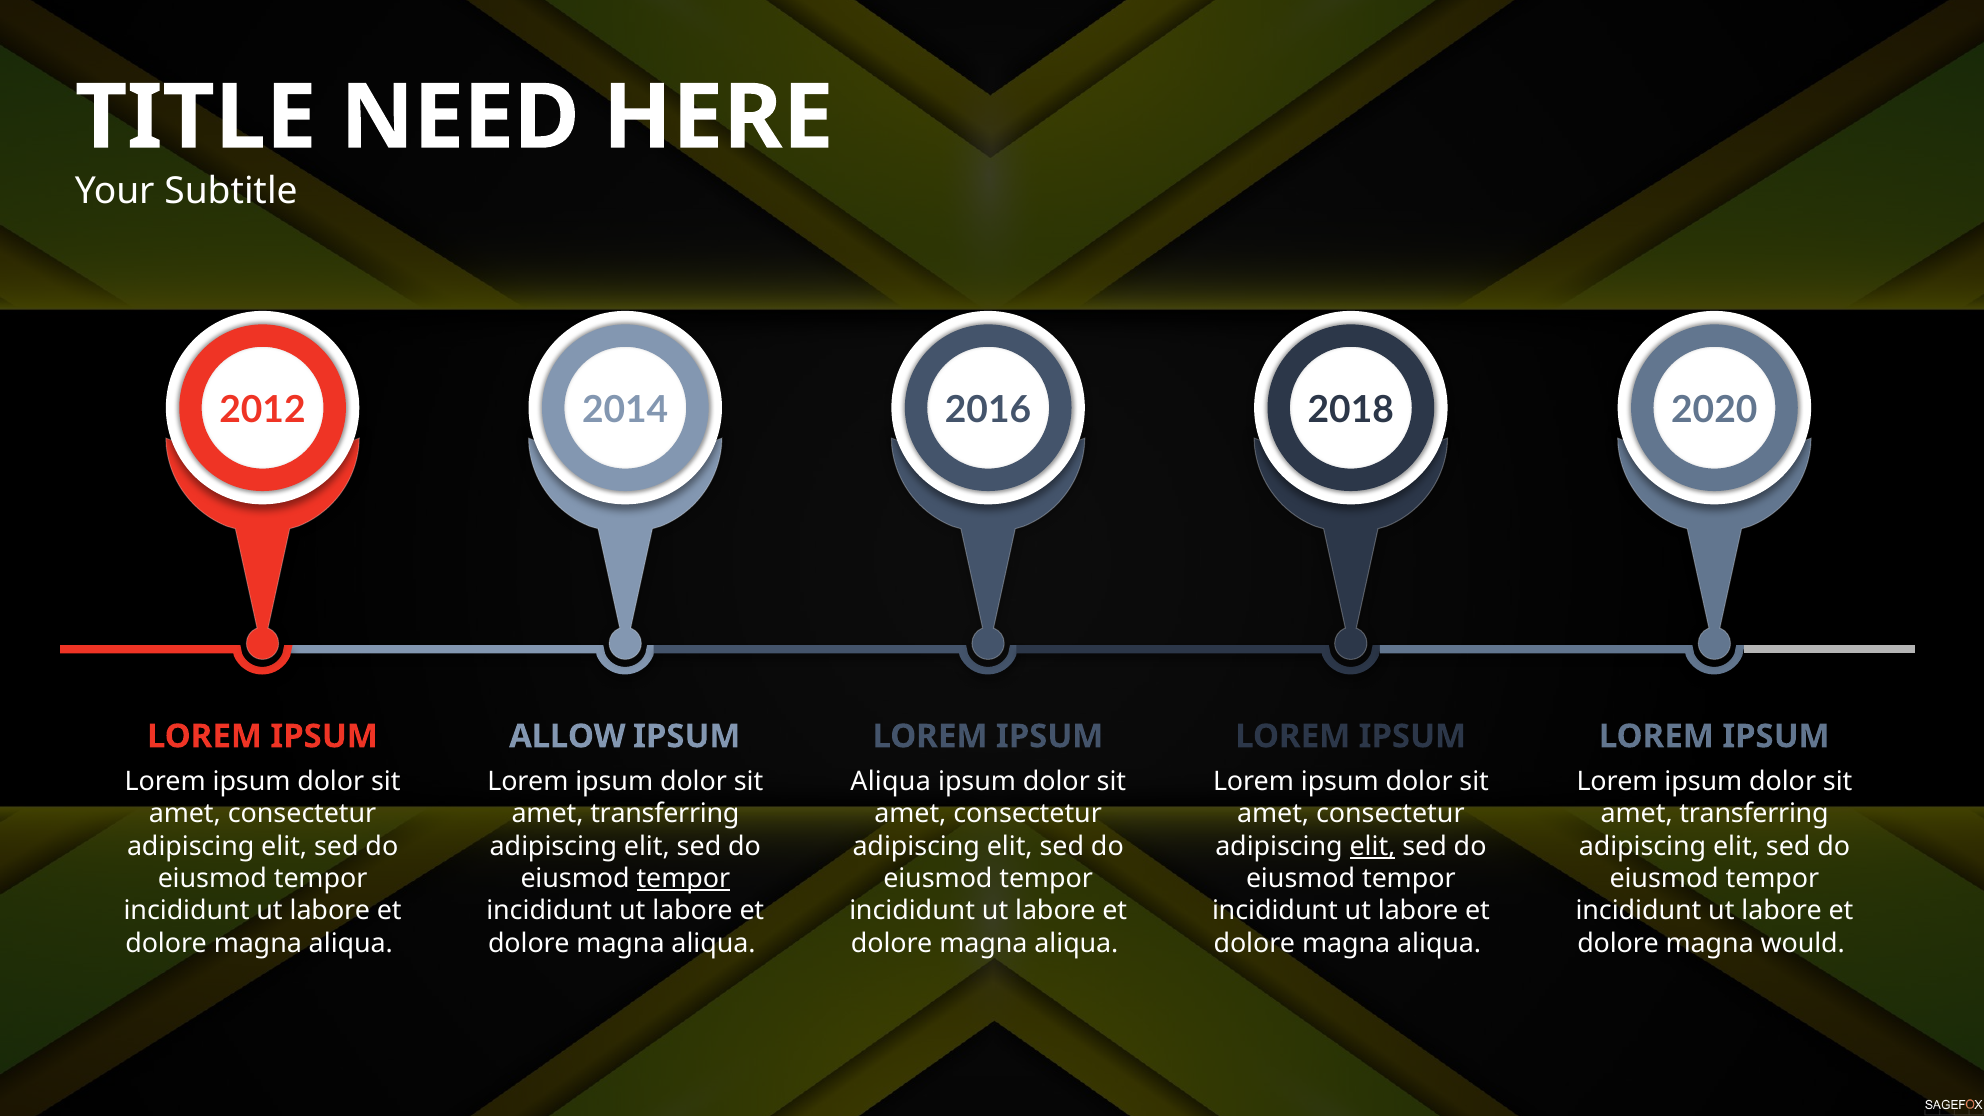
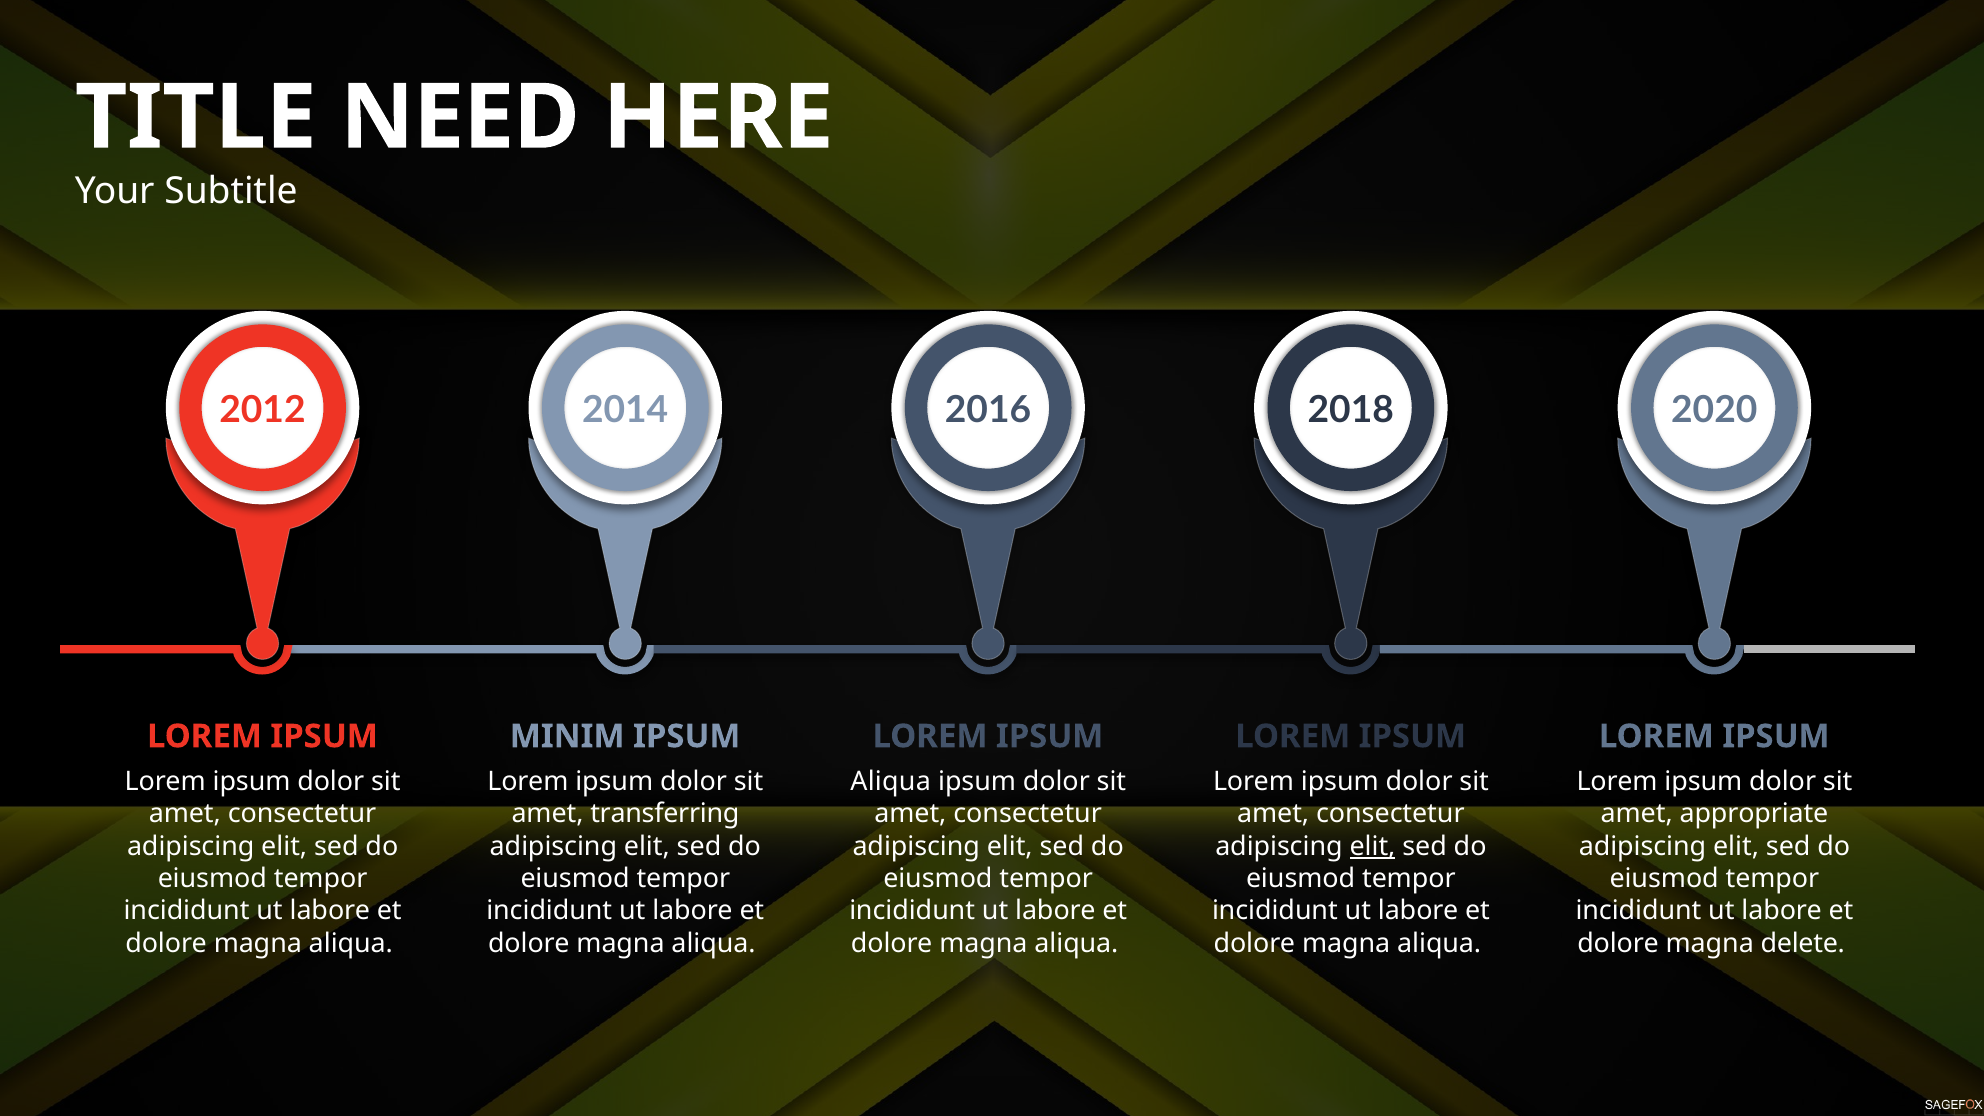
ALLOW: ALLOW -> MINIM (567, 736)
transferring: transferring -> appropriate (1754, 814)
tempor underline: present -> none (683, 879)
would: would -> delete (1803, 943)
